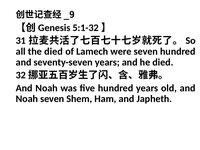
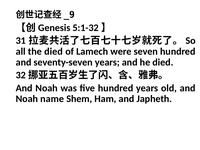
Noah seven: seven -> name (52, 99)
